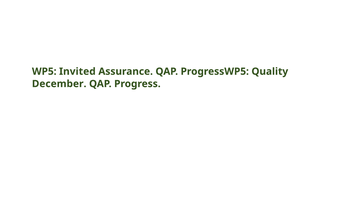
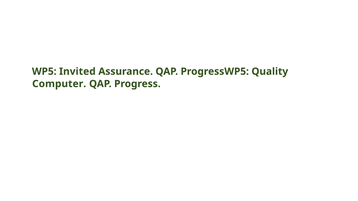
December: December -> Computer (59, 84)
